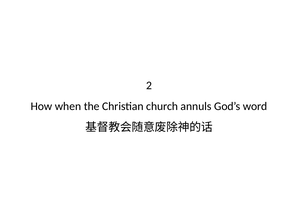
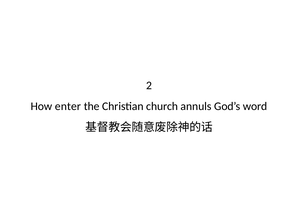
when: when -> enter (68, 106)
